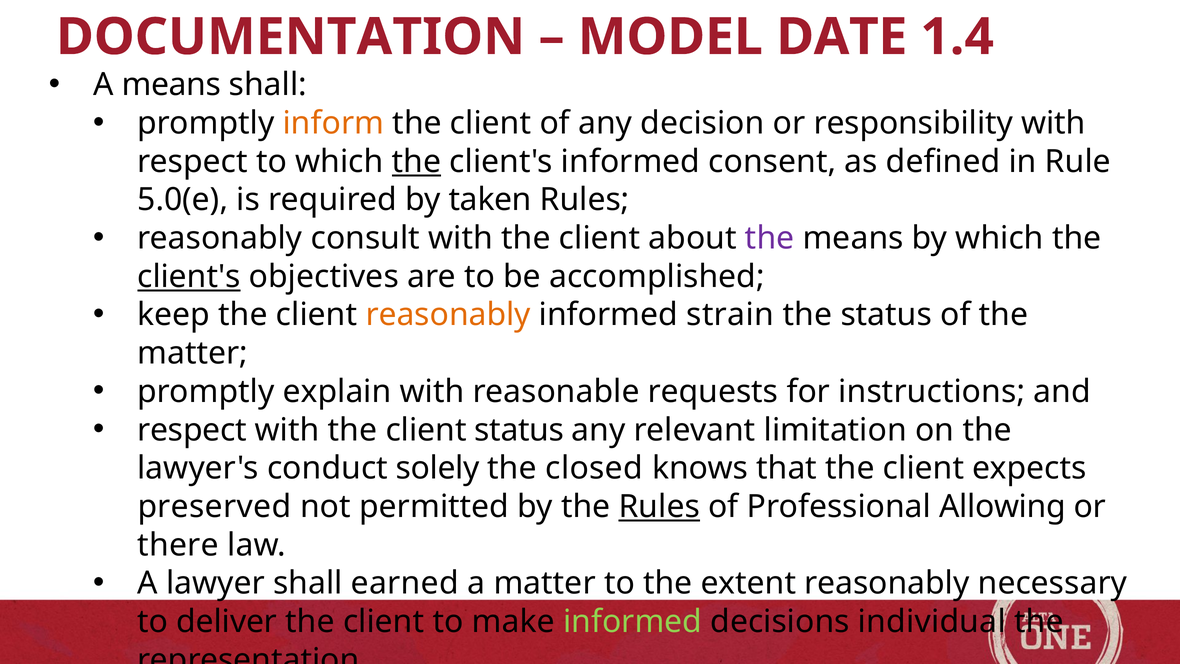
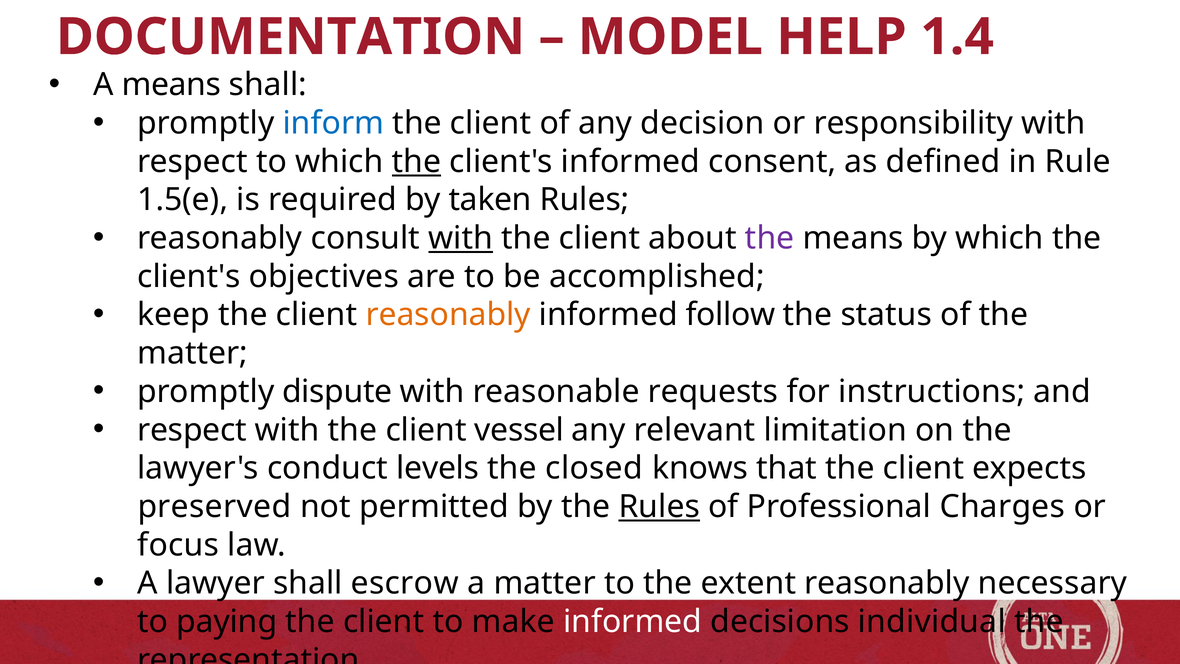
DATE: DATE -> HELP (841, 37)
inform colour: orange -> blue (333, 123)
5.0(e: 5.0(e -> 1.5(e (183, 200)
with underline: none -> present (461, 238)
client's underline: present -> none (189, 276)
strain: strain -> follow (731, 315)
explain: explain -> dispute (337, 391)
client status: status -> vessel (519, 430)
solely: solely -> levels (438, 468)
Allowing: Allowing -> Charges (1002, 506)
there: there -> focus (178, 545)
earned: earned -> escrow (405, 583)
deliver: deliver -> paying (227, 621)
informed colour: light green -> white (633, 621)
